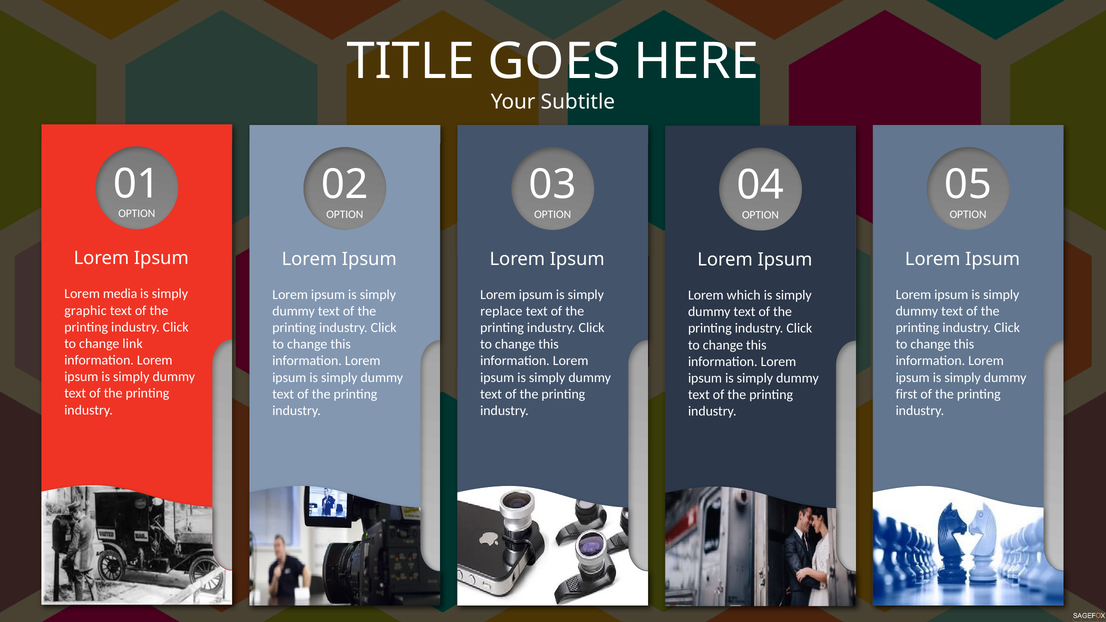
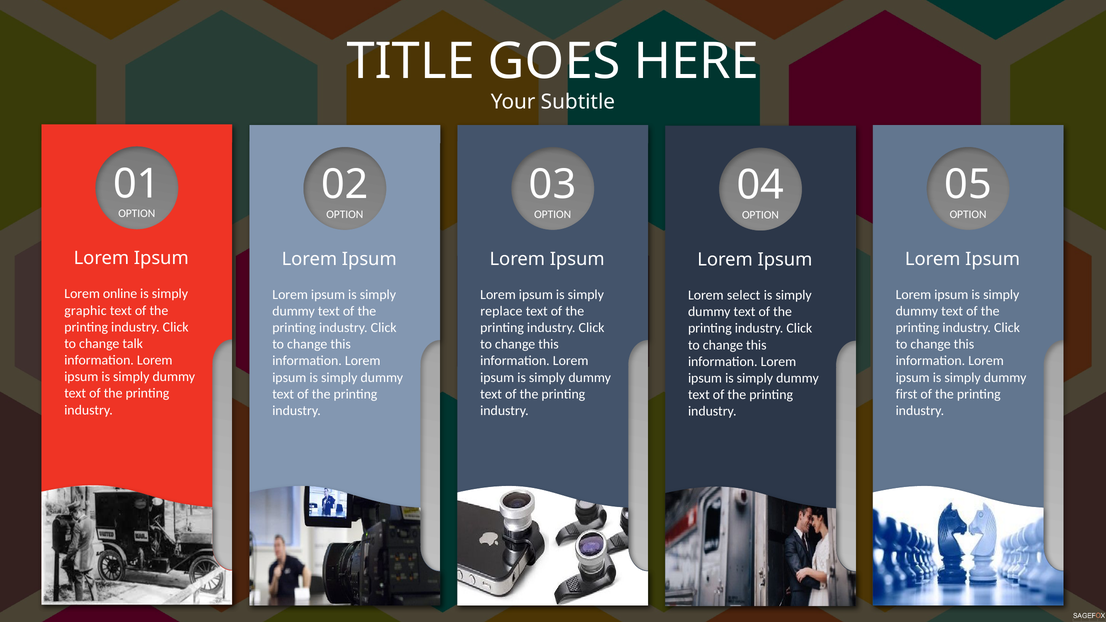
media: media -> online (120, 294)
which: which -> select (744, 295)
link: link -> talk (133, 344)
